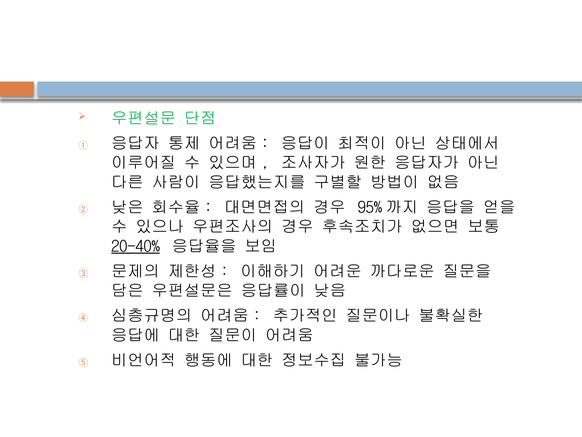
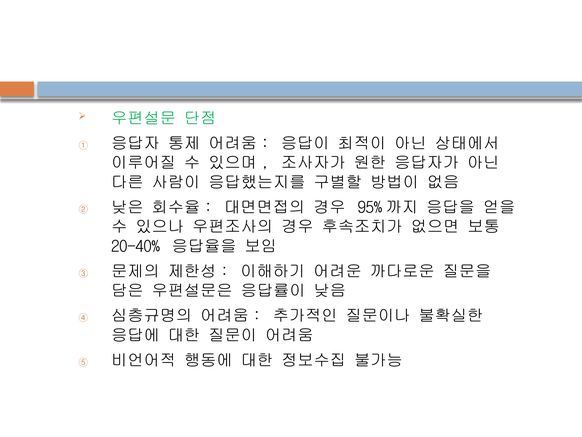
20-40% underline: present -> none (135, 246)
